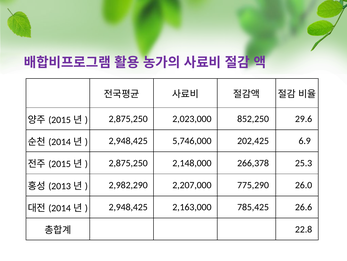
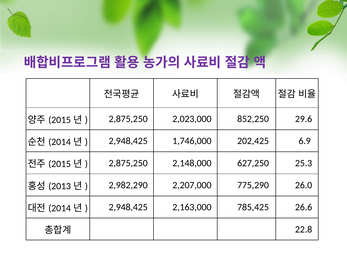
5,746,000: 5,746,000 -> 1,746,000 (192, 141)
266,378: 266,378 -> 627,250 (253, 163)
